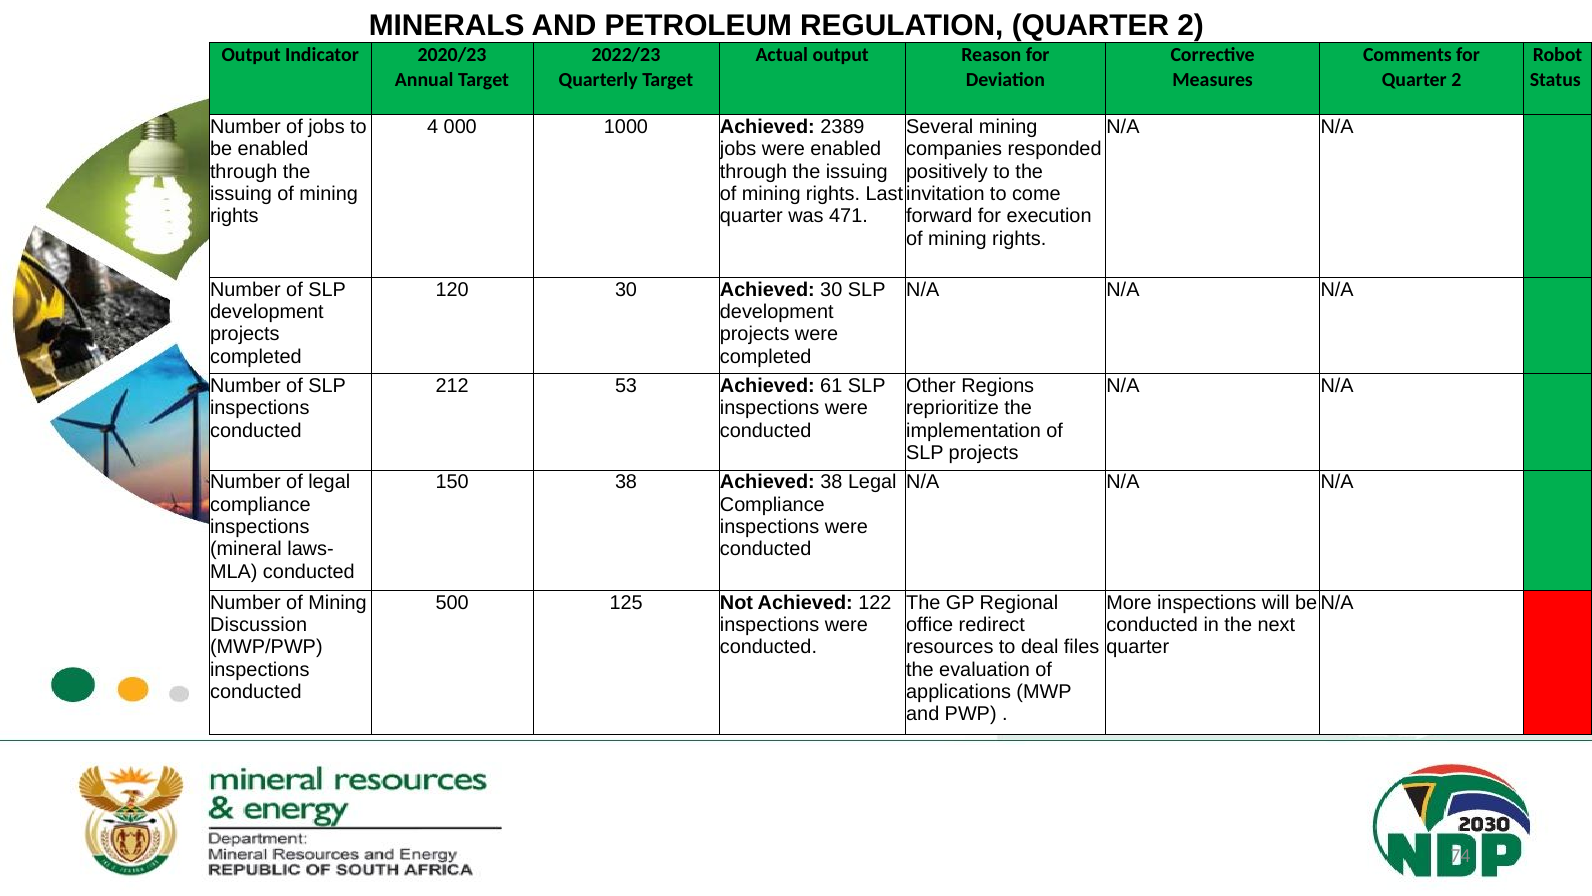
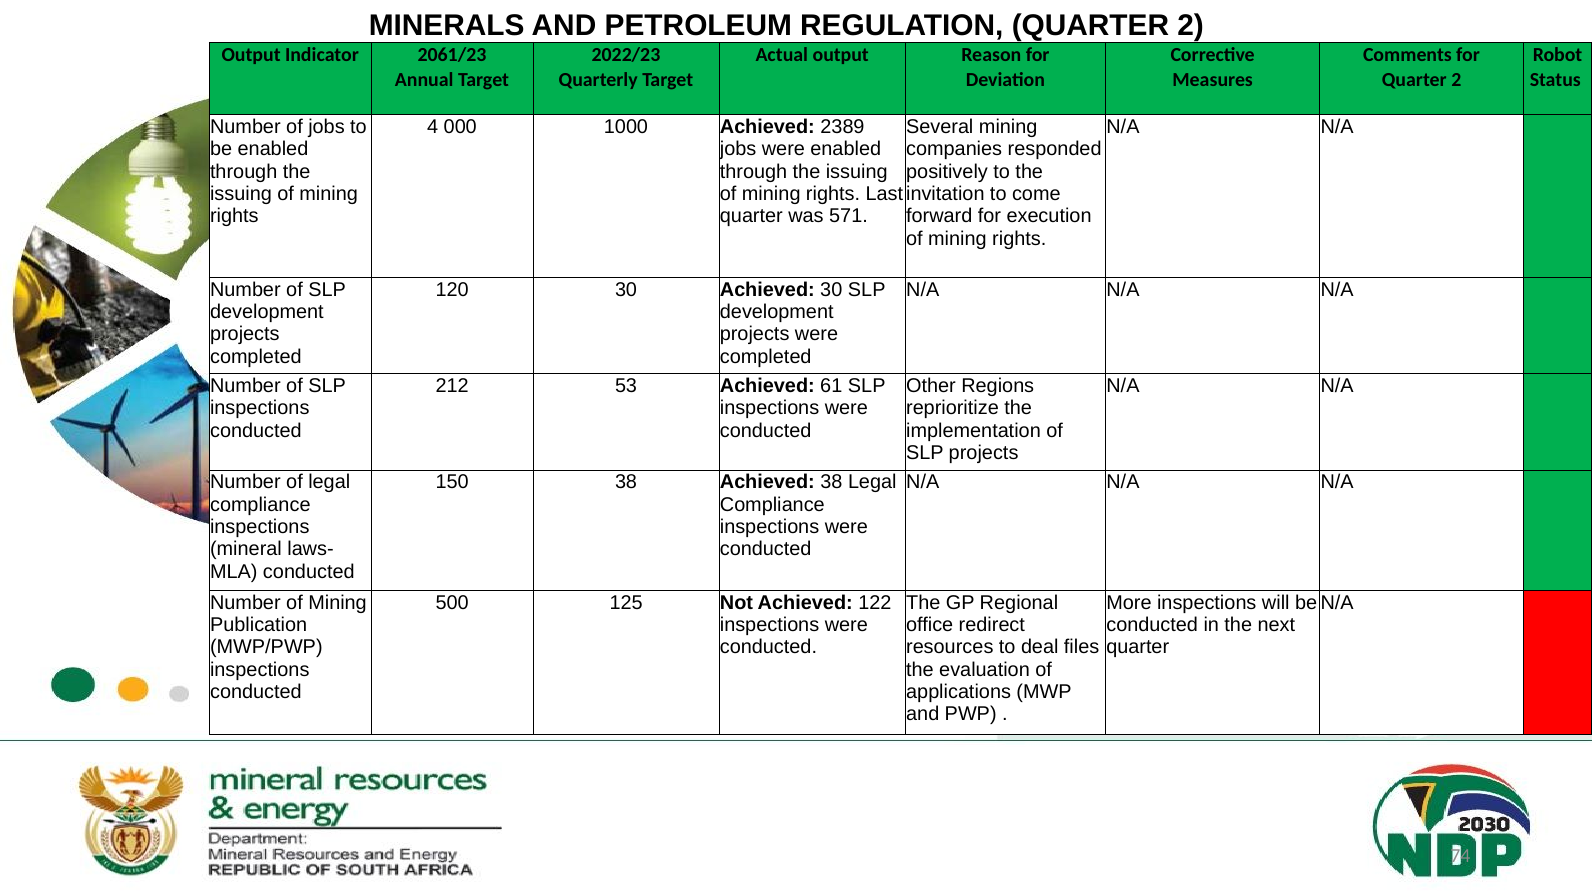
2020/23: 2020/23 -> 2061/23 (452, 55)
471: 471 -> 571 (849, 216)
Discussion: Discussion -> Publication (259, 625)
